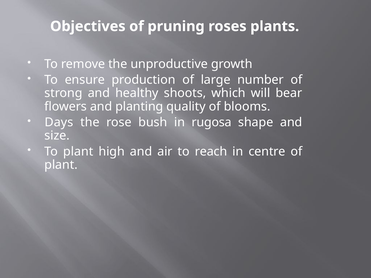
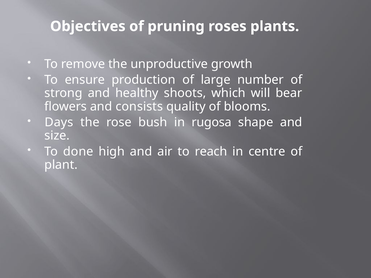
planting: planting -> consists (139, 107)
To plant: plant -> done (78, 152)
